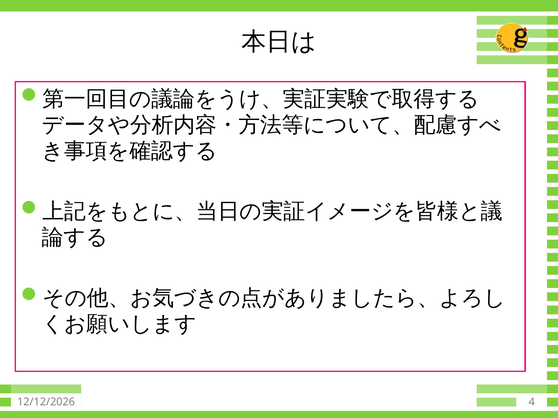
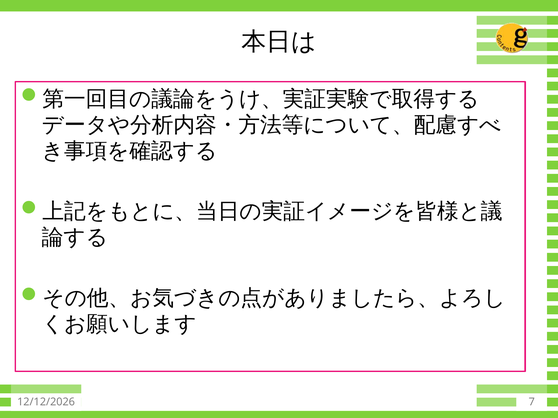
4: 4 -> 7 (532, 402)
